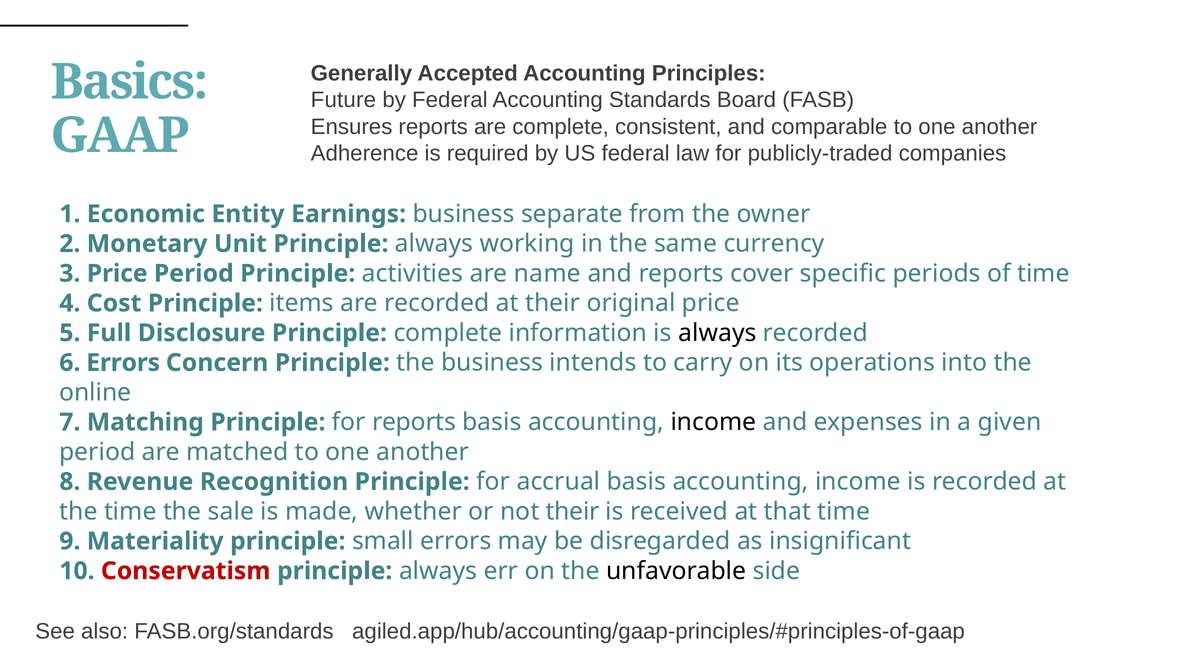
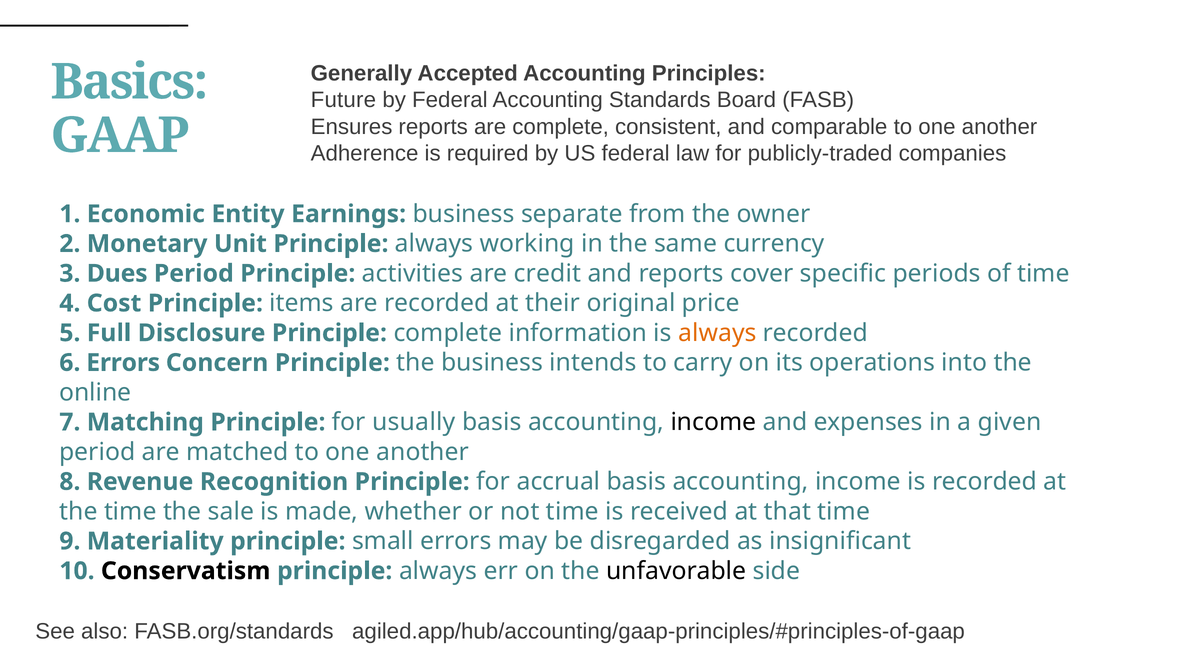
Price: Price -> Dues (117, 273)
name: name -> credit (547, 273)
always colour: black -> orange (717, 333)
for reports: reports -> usually (414, 422)
not their: their -> time (572, 511)
Conservatism colour: red -> black (186, 571)
